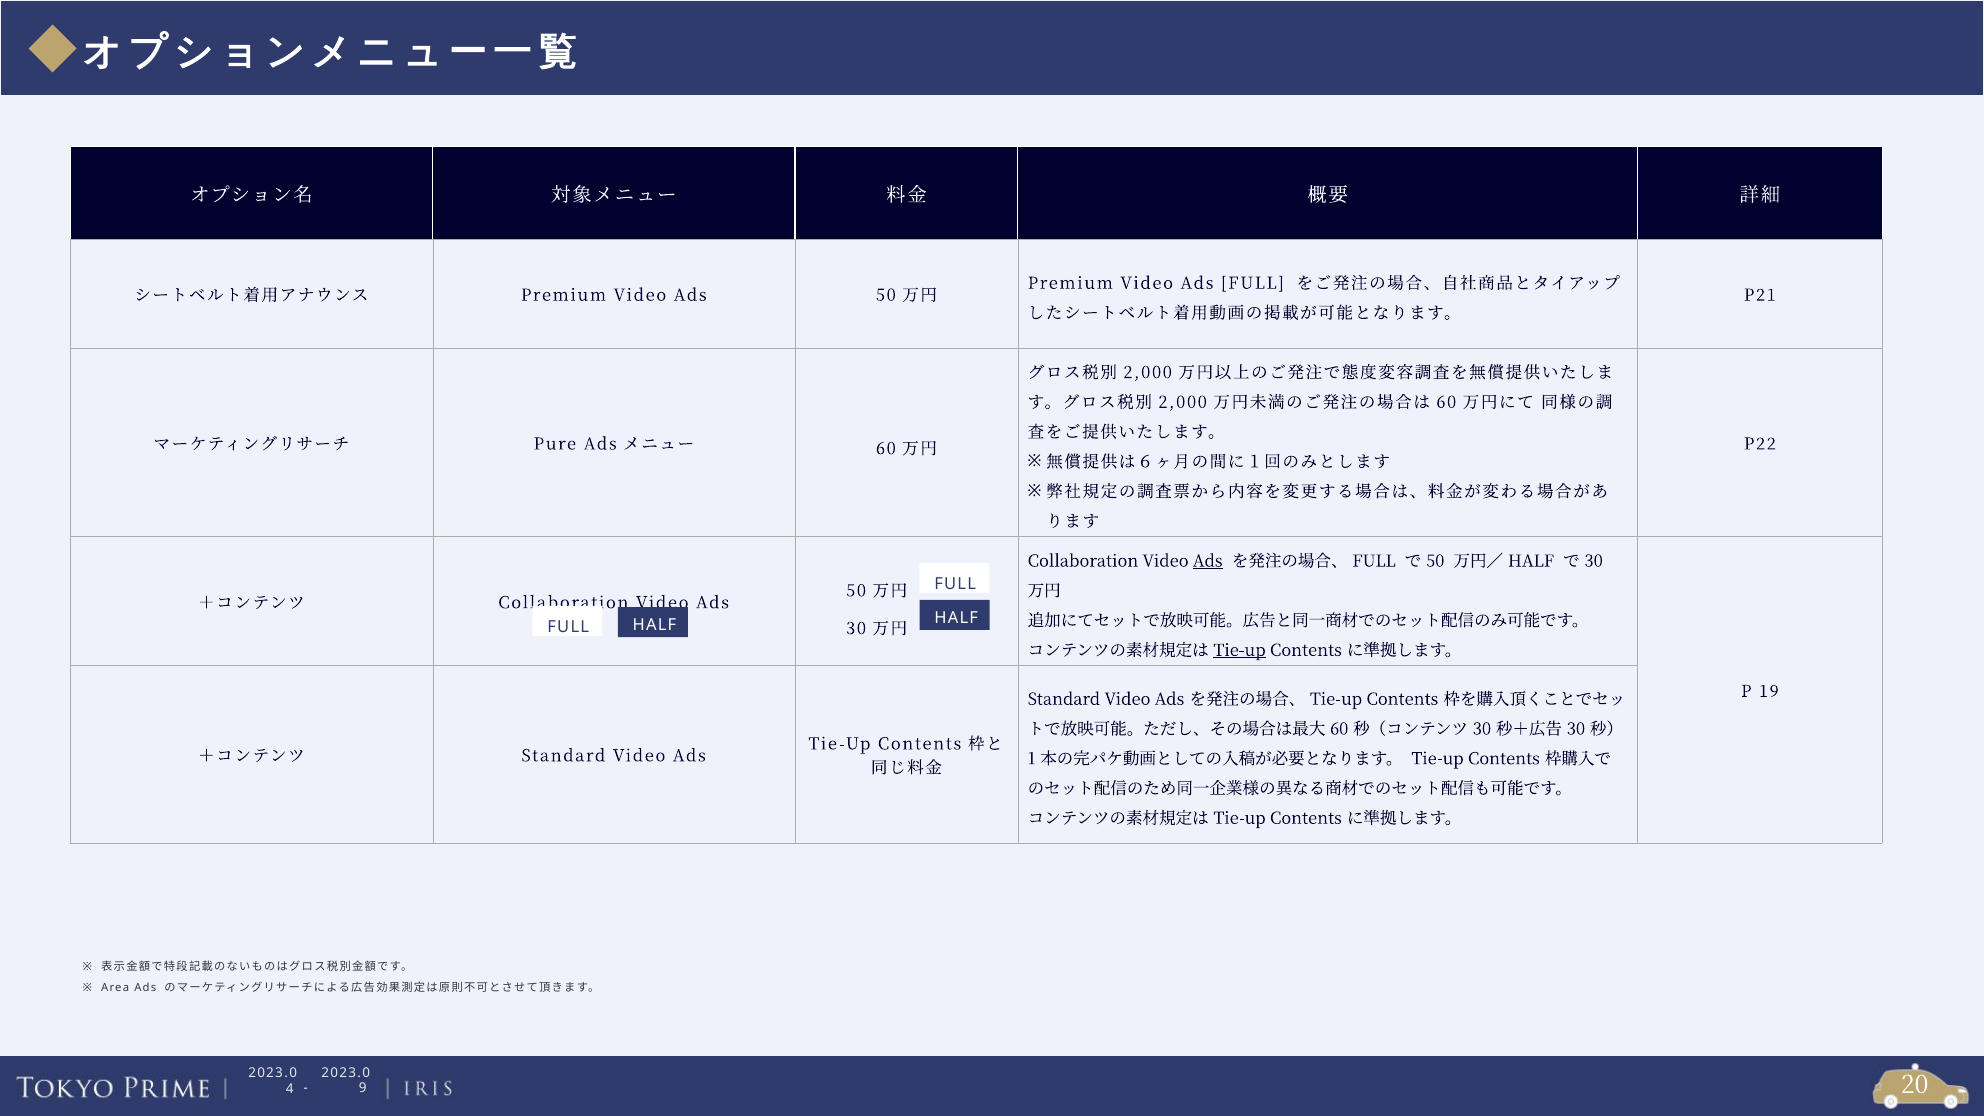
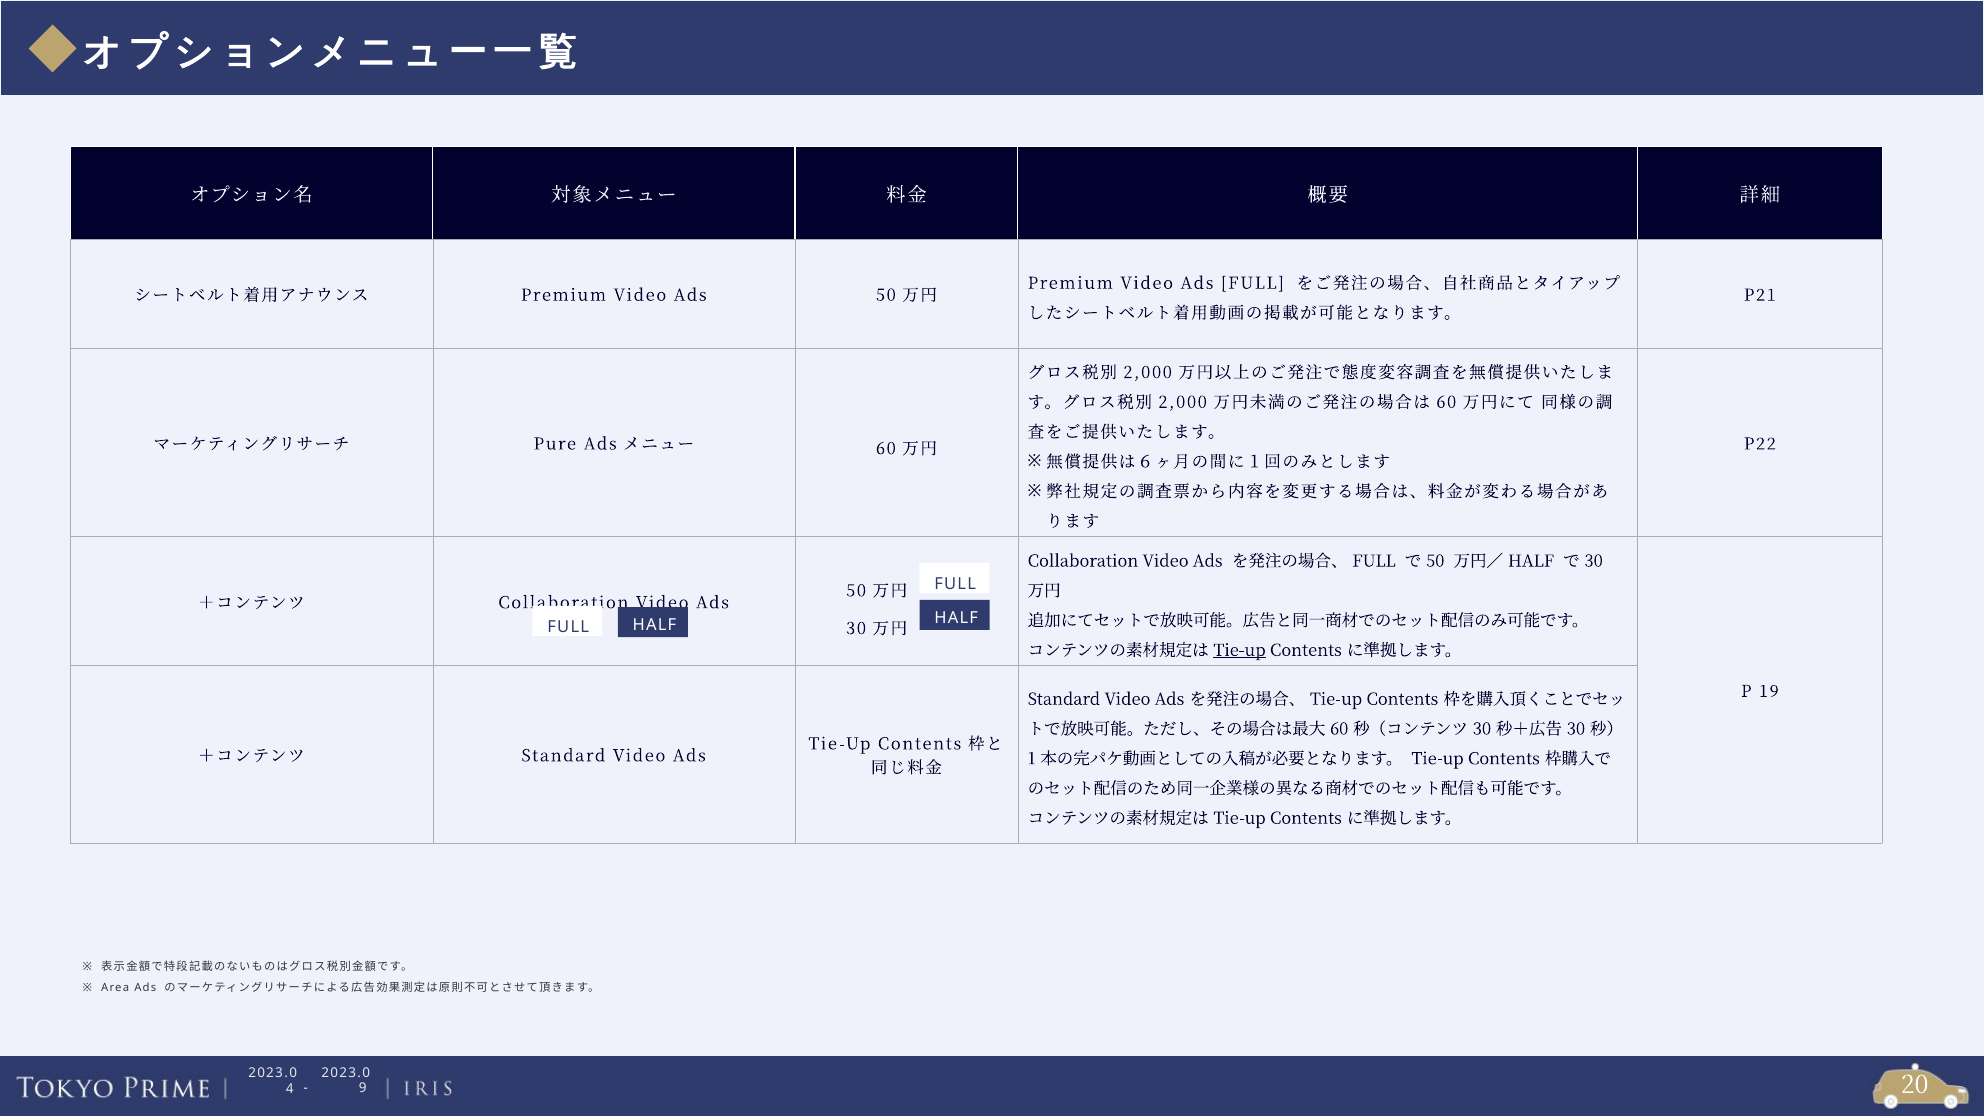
Ads underline: present -> none (1208, 561)
